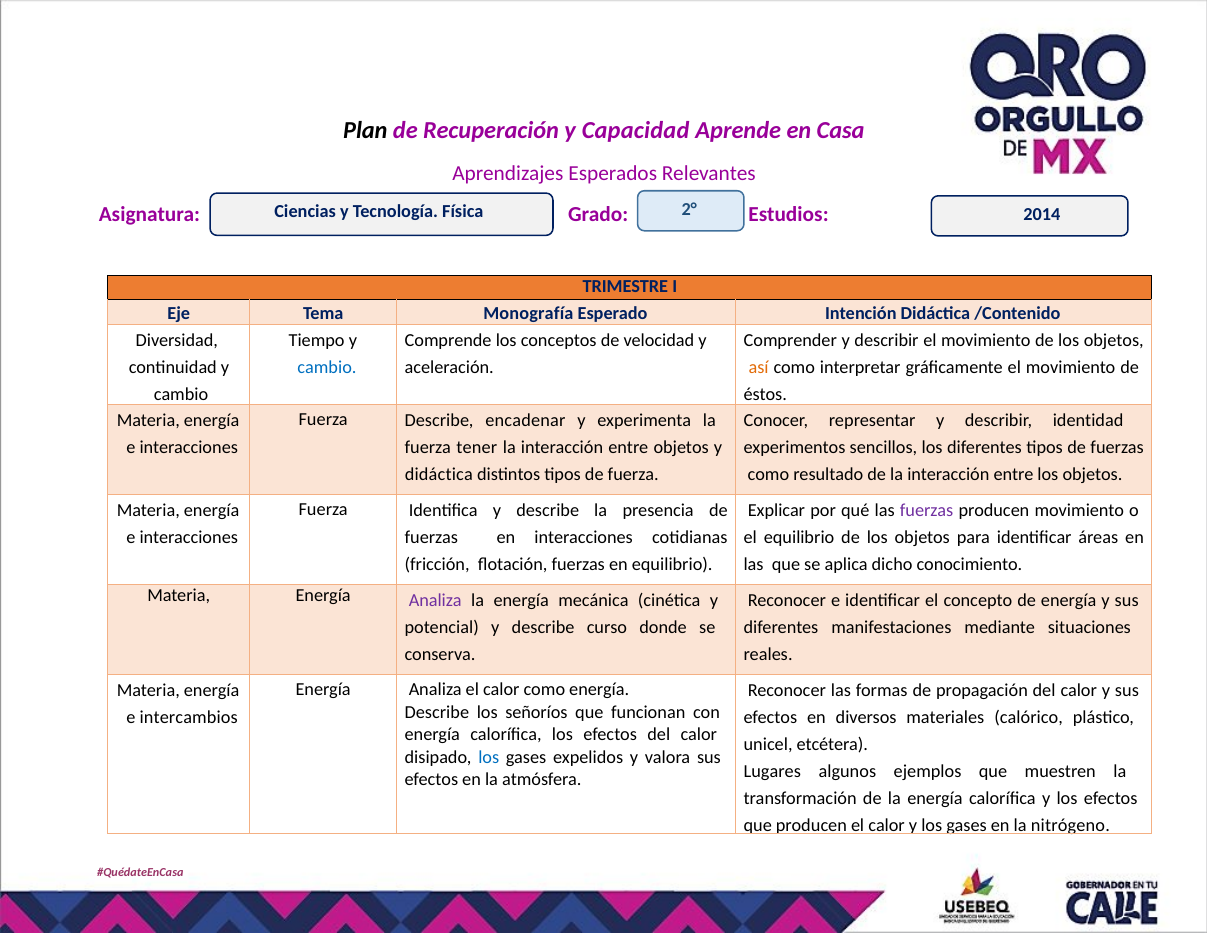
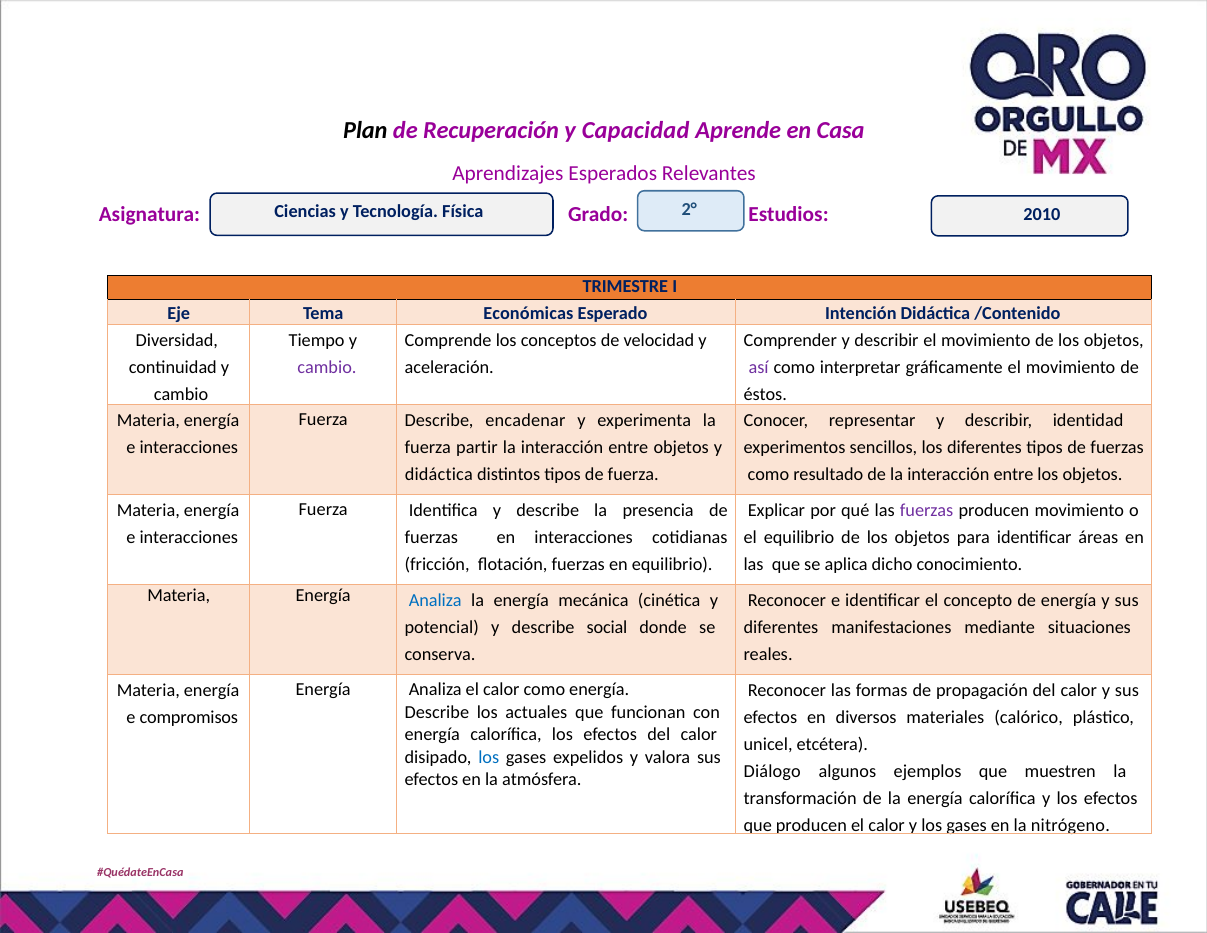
2014: 2014 -> 2010 (1042, 214)
Monografía: Monografía -> Económicas (528, 314)
así colour: orange -> purple (759, 367)
cambio colour: blue -> purple (327, 367)
tener: tener -> partir (477, 447)
Analiza colour: purple -> blue (435, 600)
curso: curso -> social (607, 627)
señoríos: señoríos -> actuales (536, 712)
intercambios: intercambios -> compromisos (189, 717)
Lugares: Lugares -> Diálogo (772, 771)
